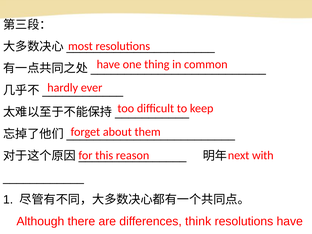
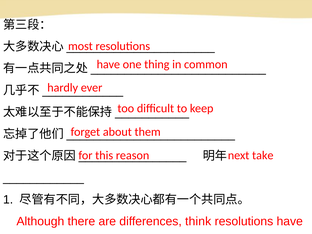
with: with -> take (263, 155)
